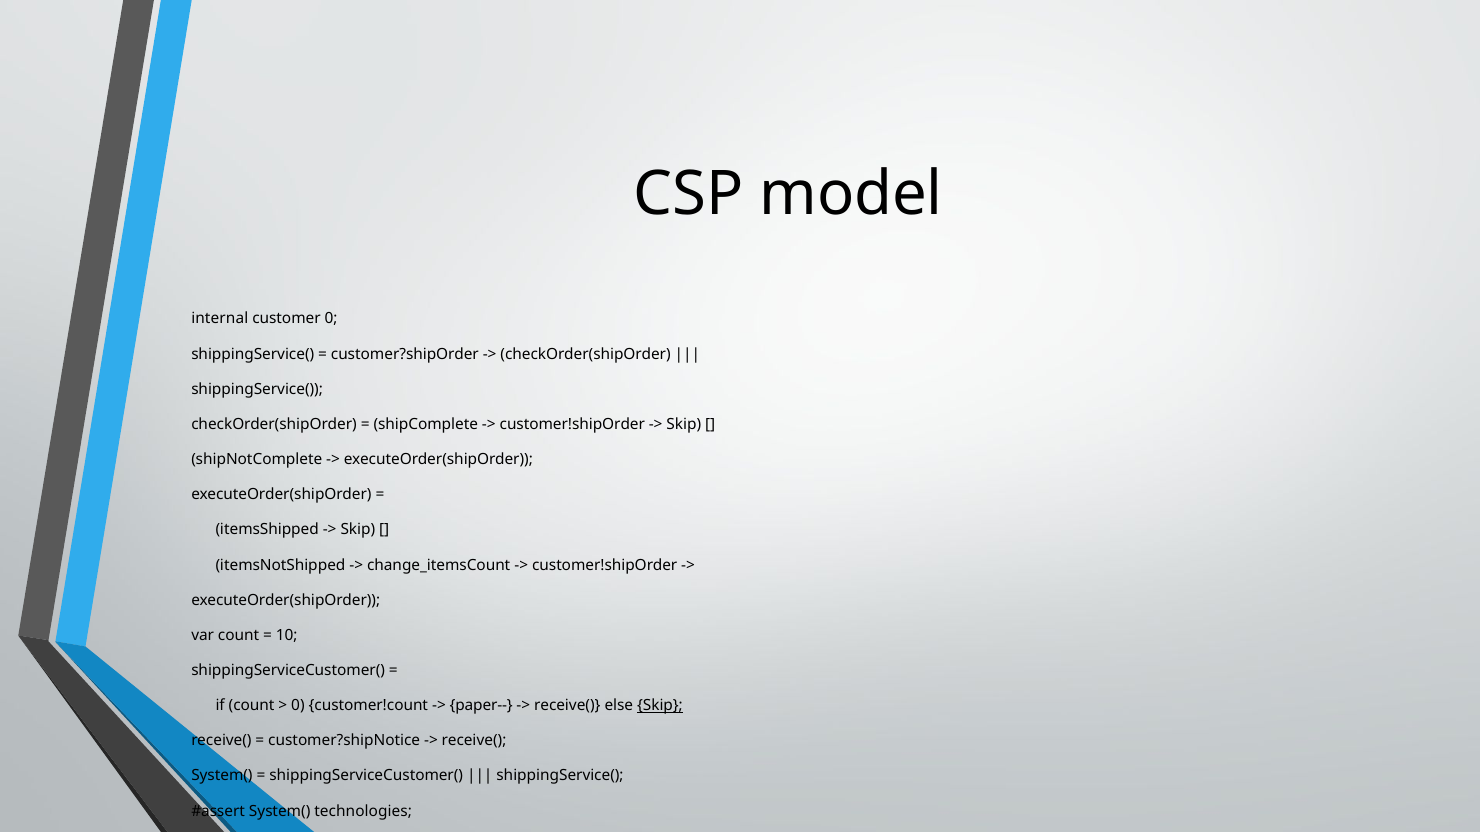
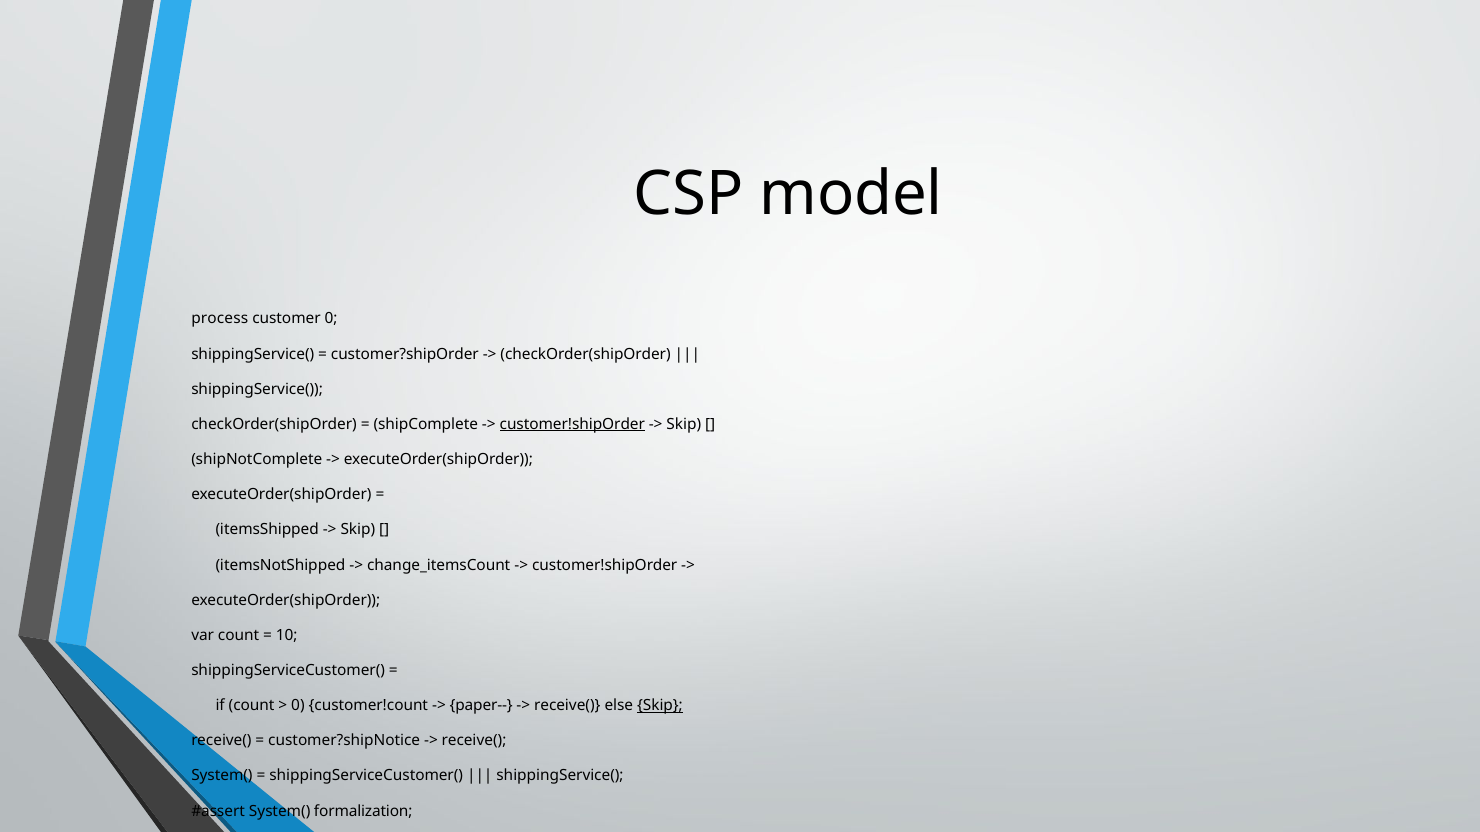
internal: internal -> process (220, 319)
customer!shipOrder underline: none -> present (572, 425)
technologies: technologies -> formalization (363, 812)
